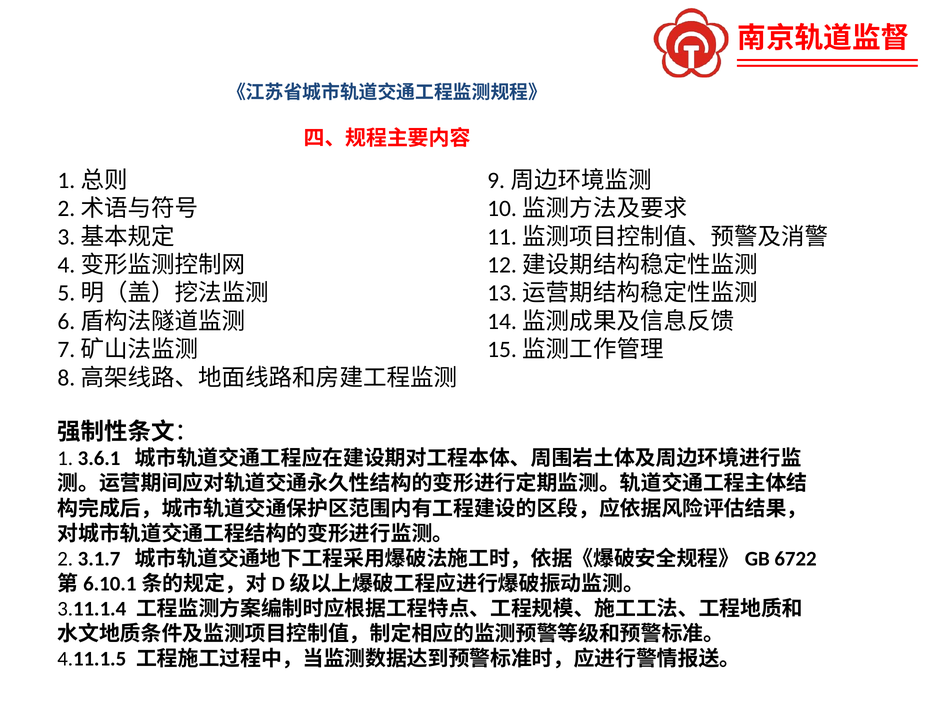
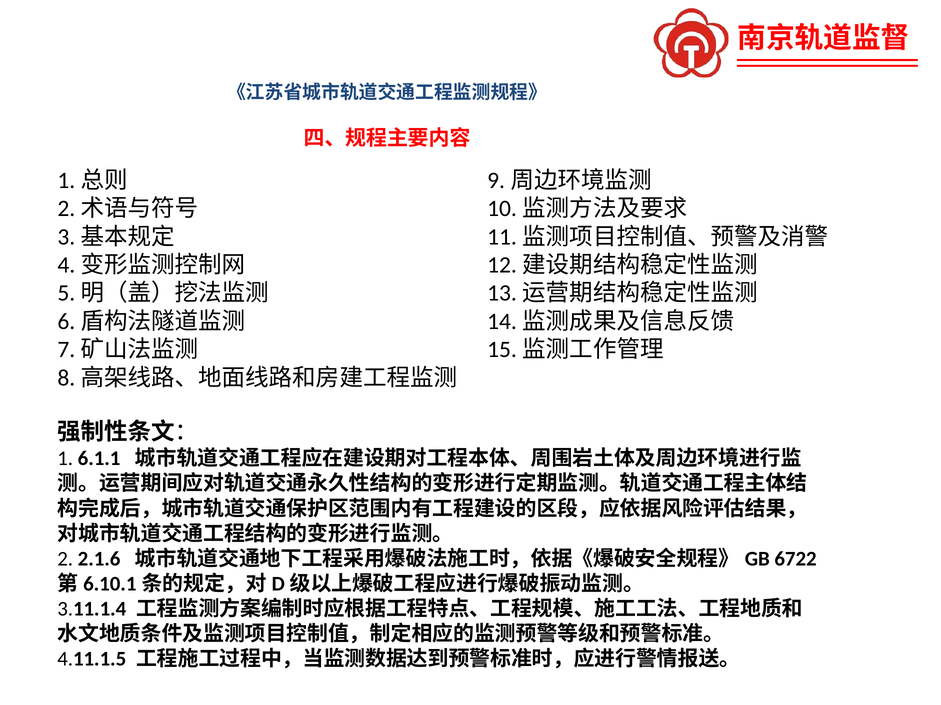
3.6.1: 3.6.1 -> 6.1.1 (99, 459)
3.1.7: 3.1.7 -> 2.1.6 (99, 559)
